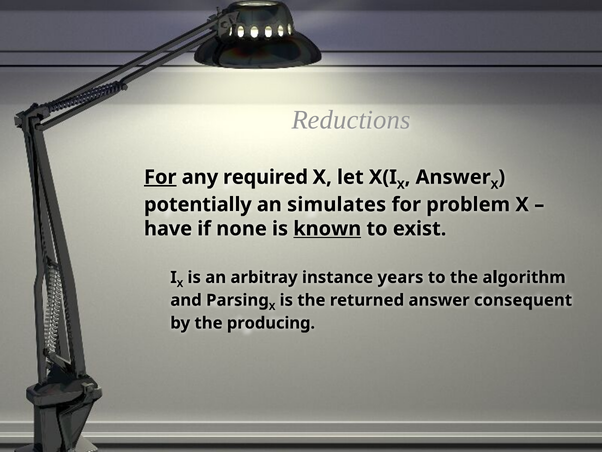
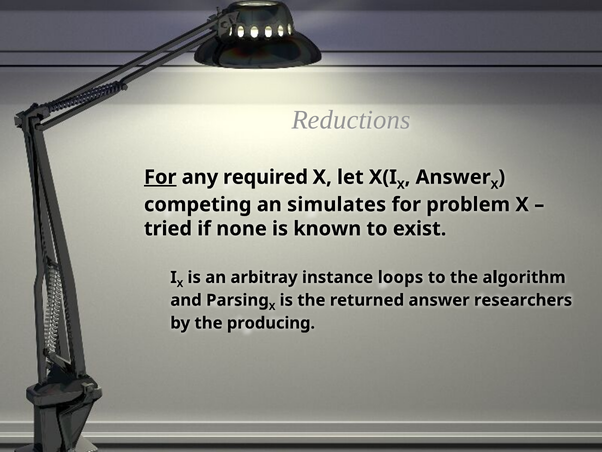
potentially: potentially -> competing (198, 204)
have: have -> tried (168, 228)
known underline: present -> none (327, 228)
years: years -> loops (400, 277)
consequent: consequent -> researchers (523, 300)
